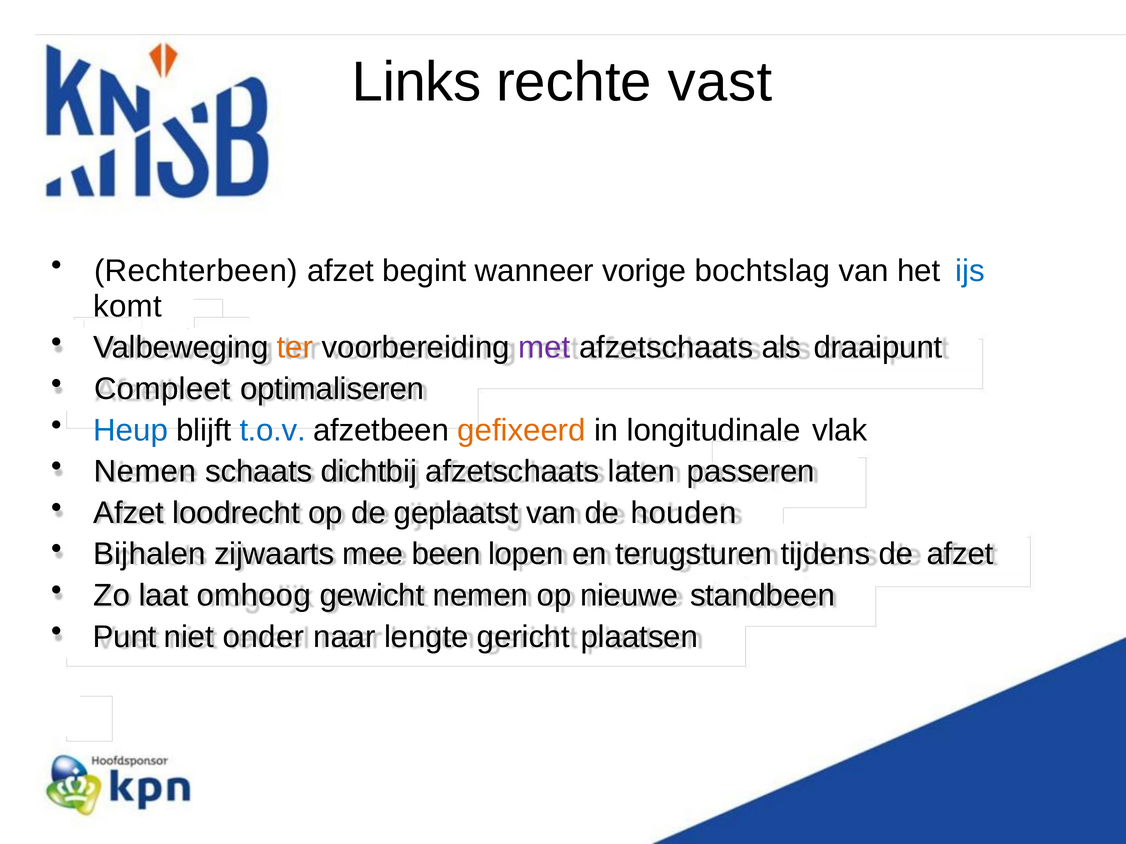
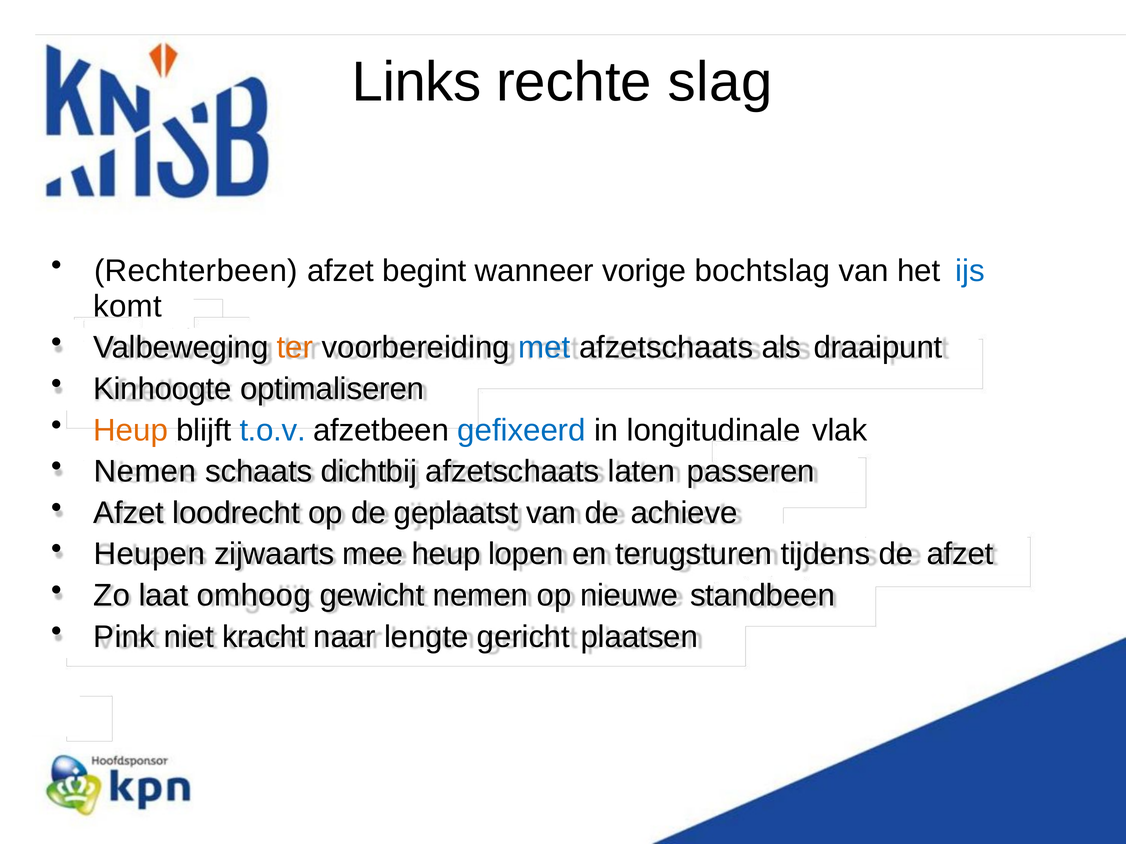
vast: vast -> slag (720, 82)
met colour: purple -> blue (544, 348)
Compleet: Compleet -> Kinhoogte (162, 389)
Heup colour: blue -> orange (131, 430)
gefixeerd colour: orange -> blue (522, 430)
houden: houden -> achieve (684, 513)
Bijhalen: Bijhalen -> Heupen (149, 554)
mee been: been -> heup (446, 554)
Punt: Punt -> Pink (124, 637)
onder: onder -> kracht (264, 637)
